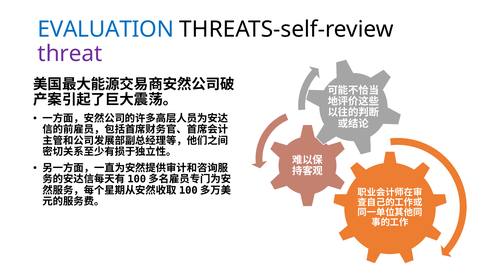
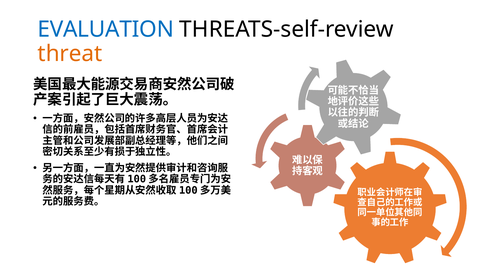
threat colour: purple -> orange (70, 54)
